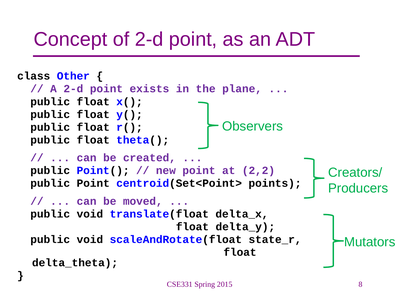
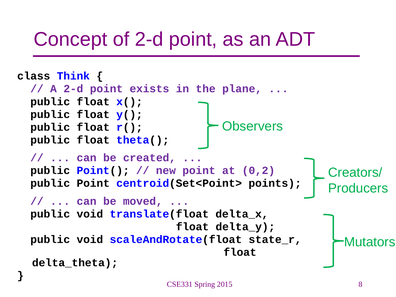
Other: Other -> Think (73, 76)
2,2: 2,2 -> 0,2 (258, 171)
